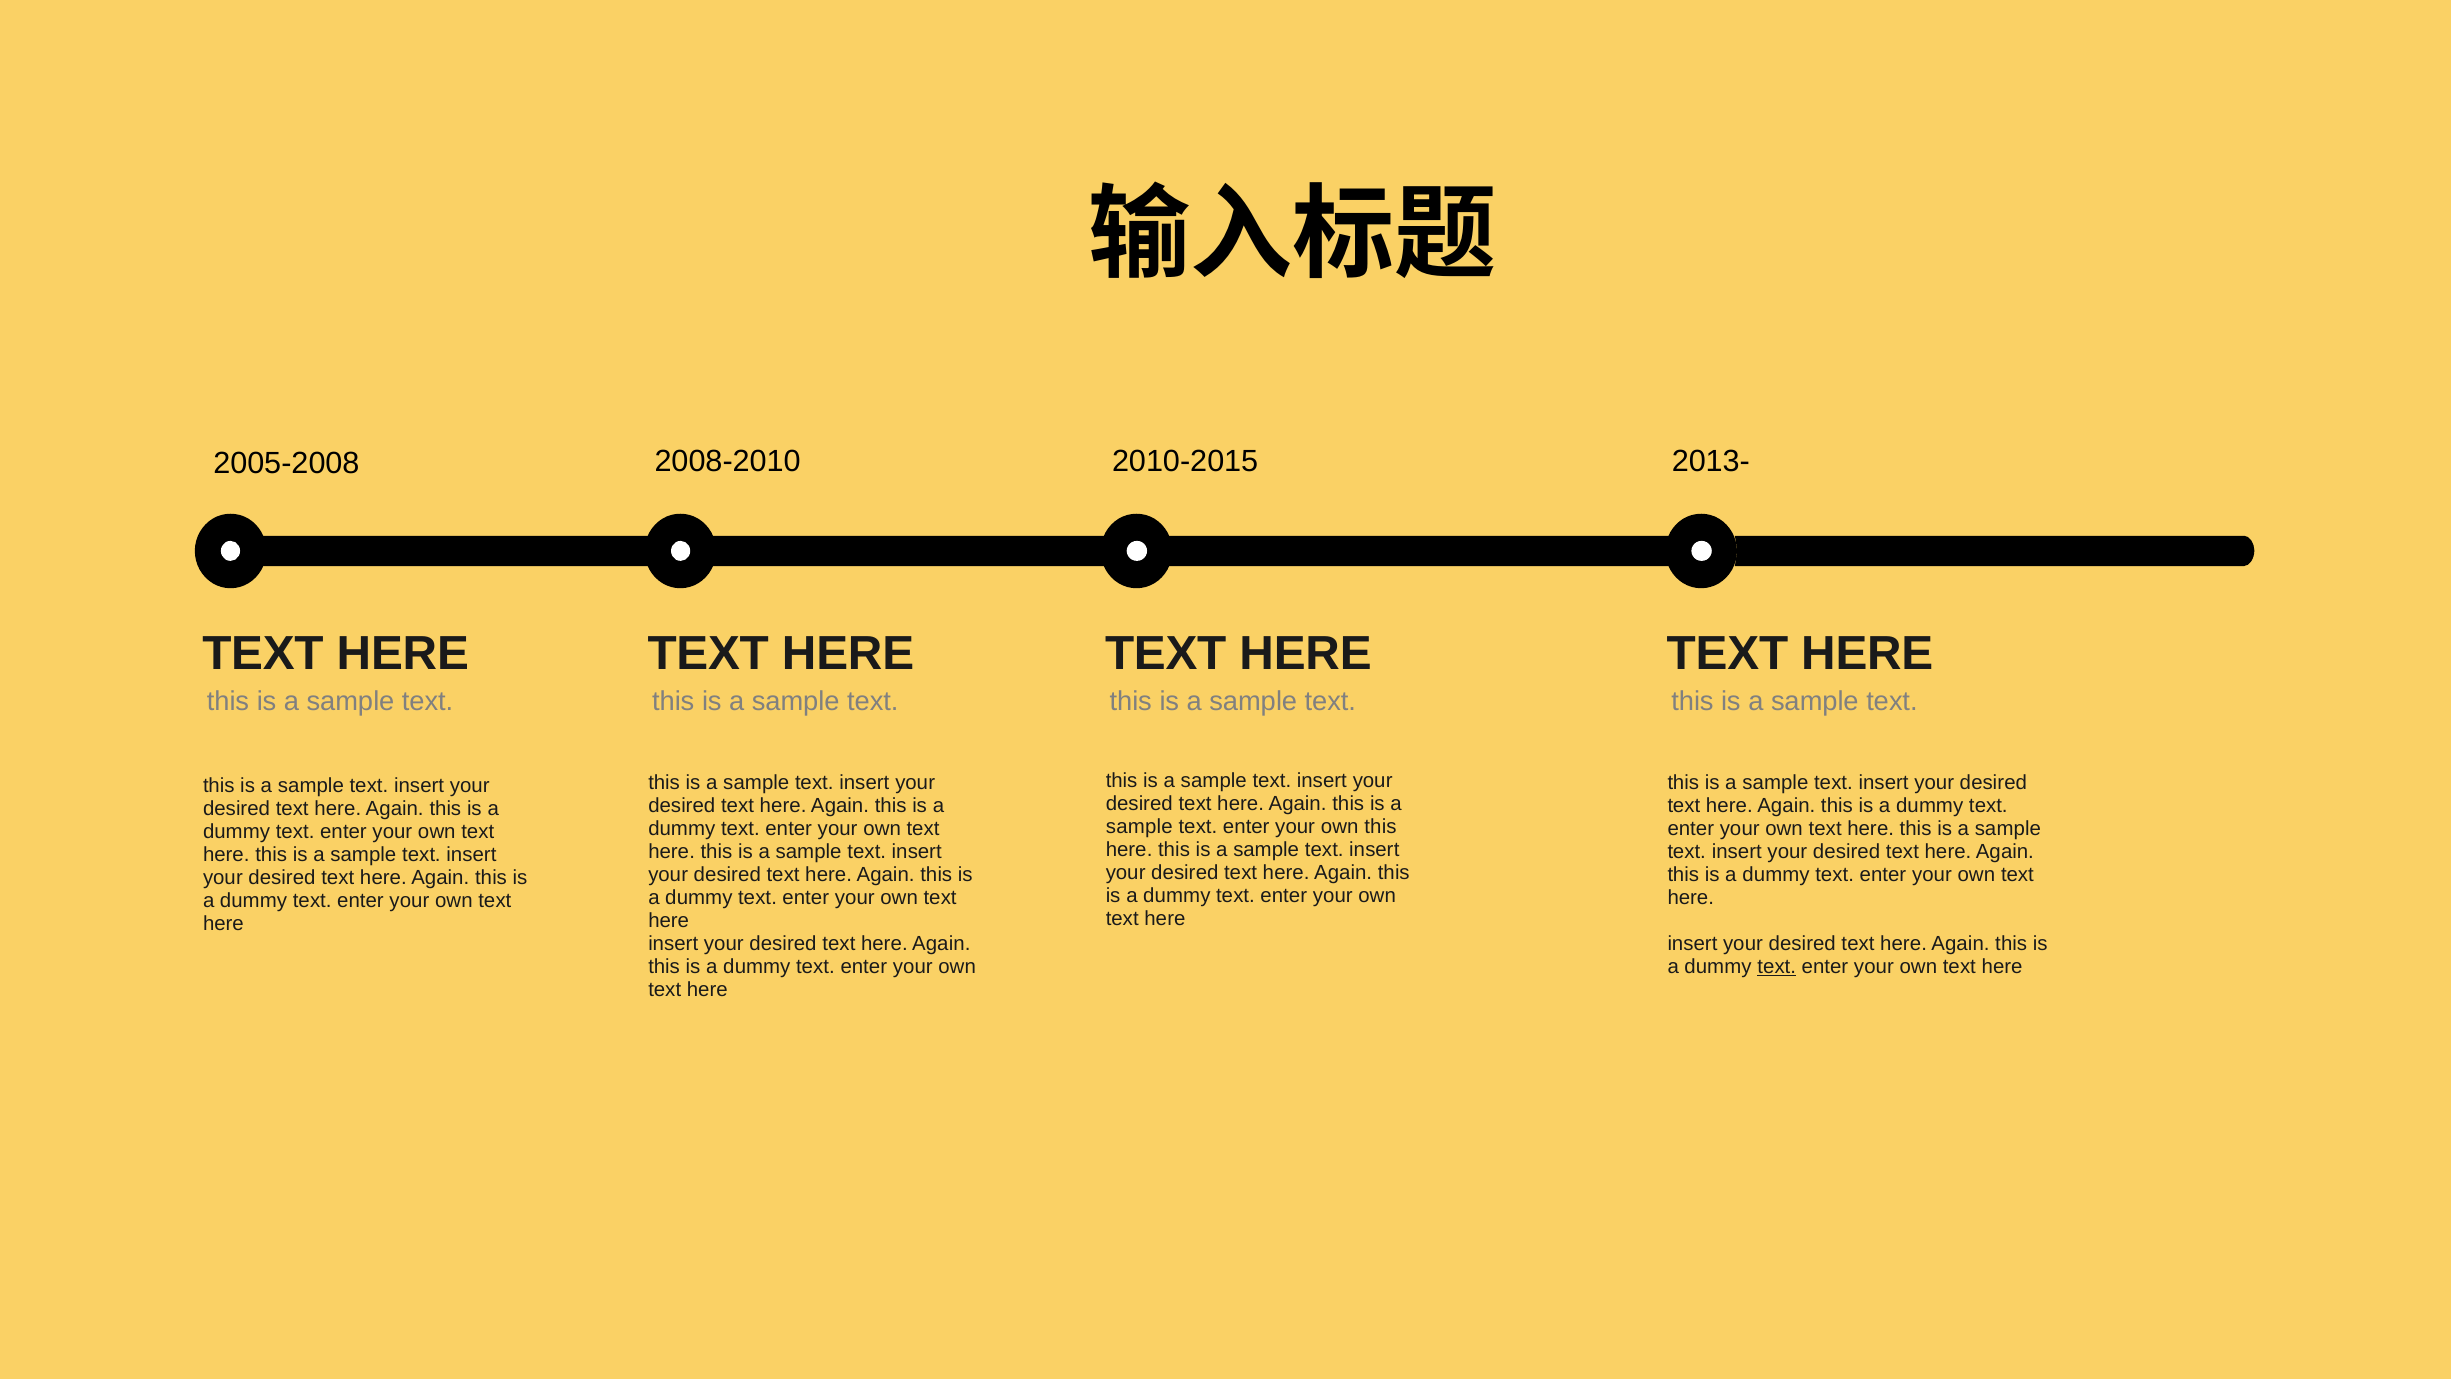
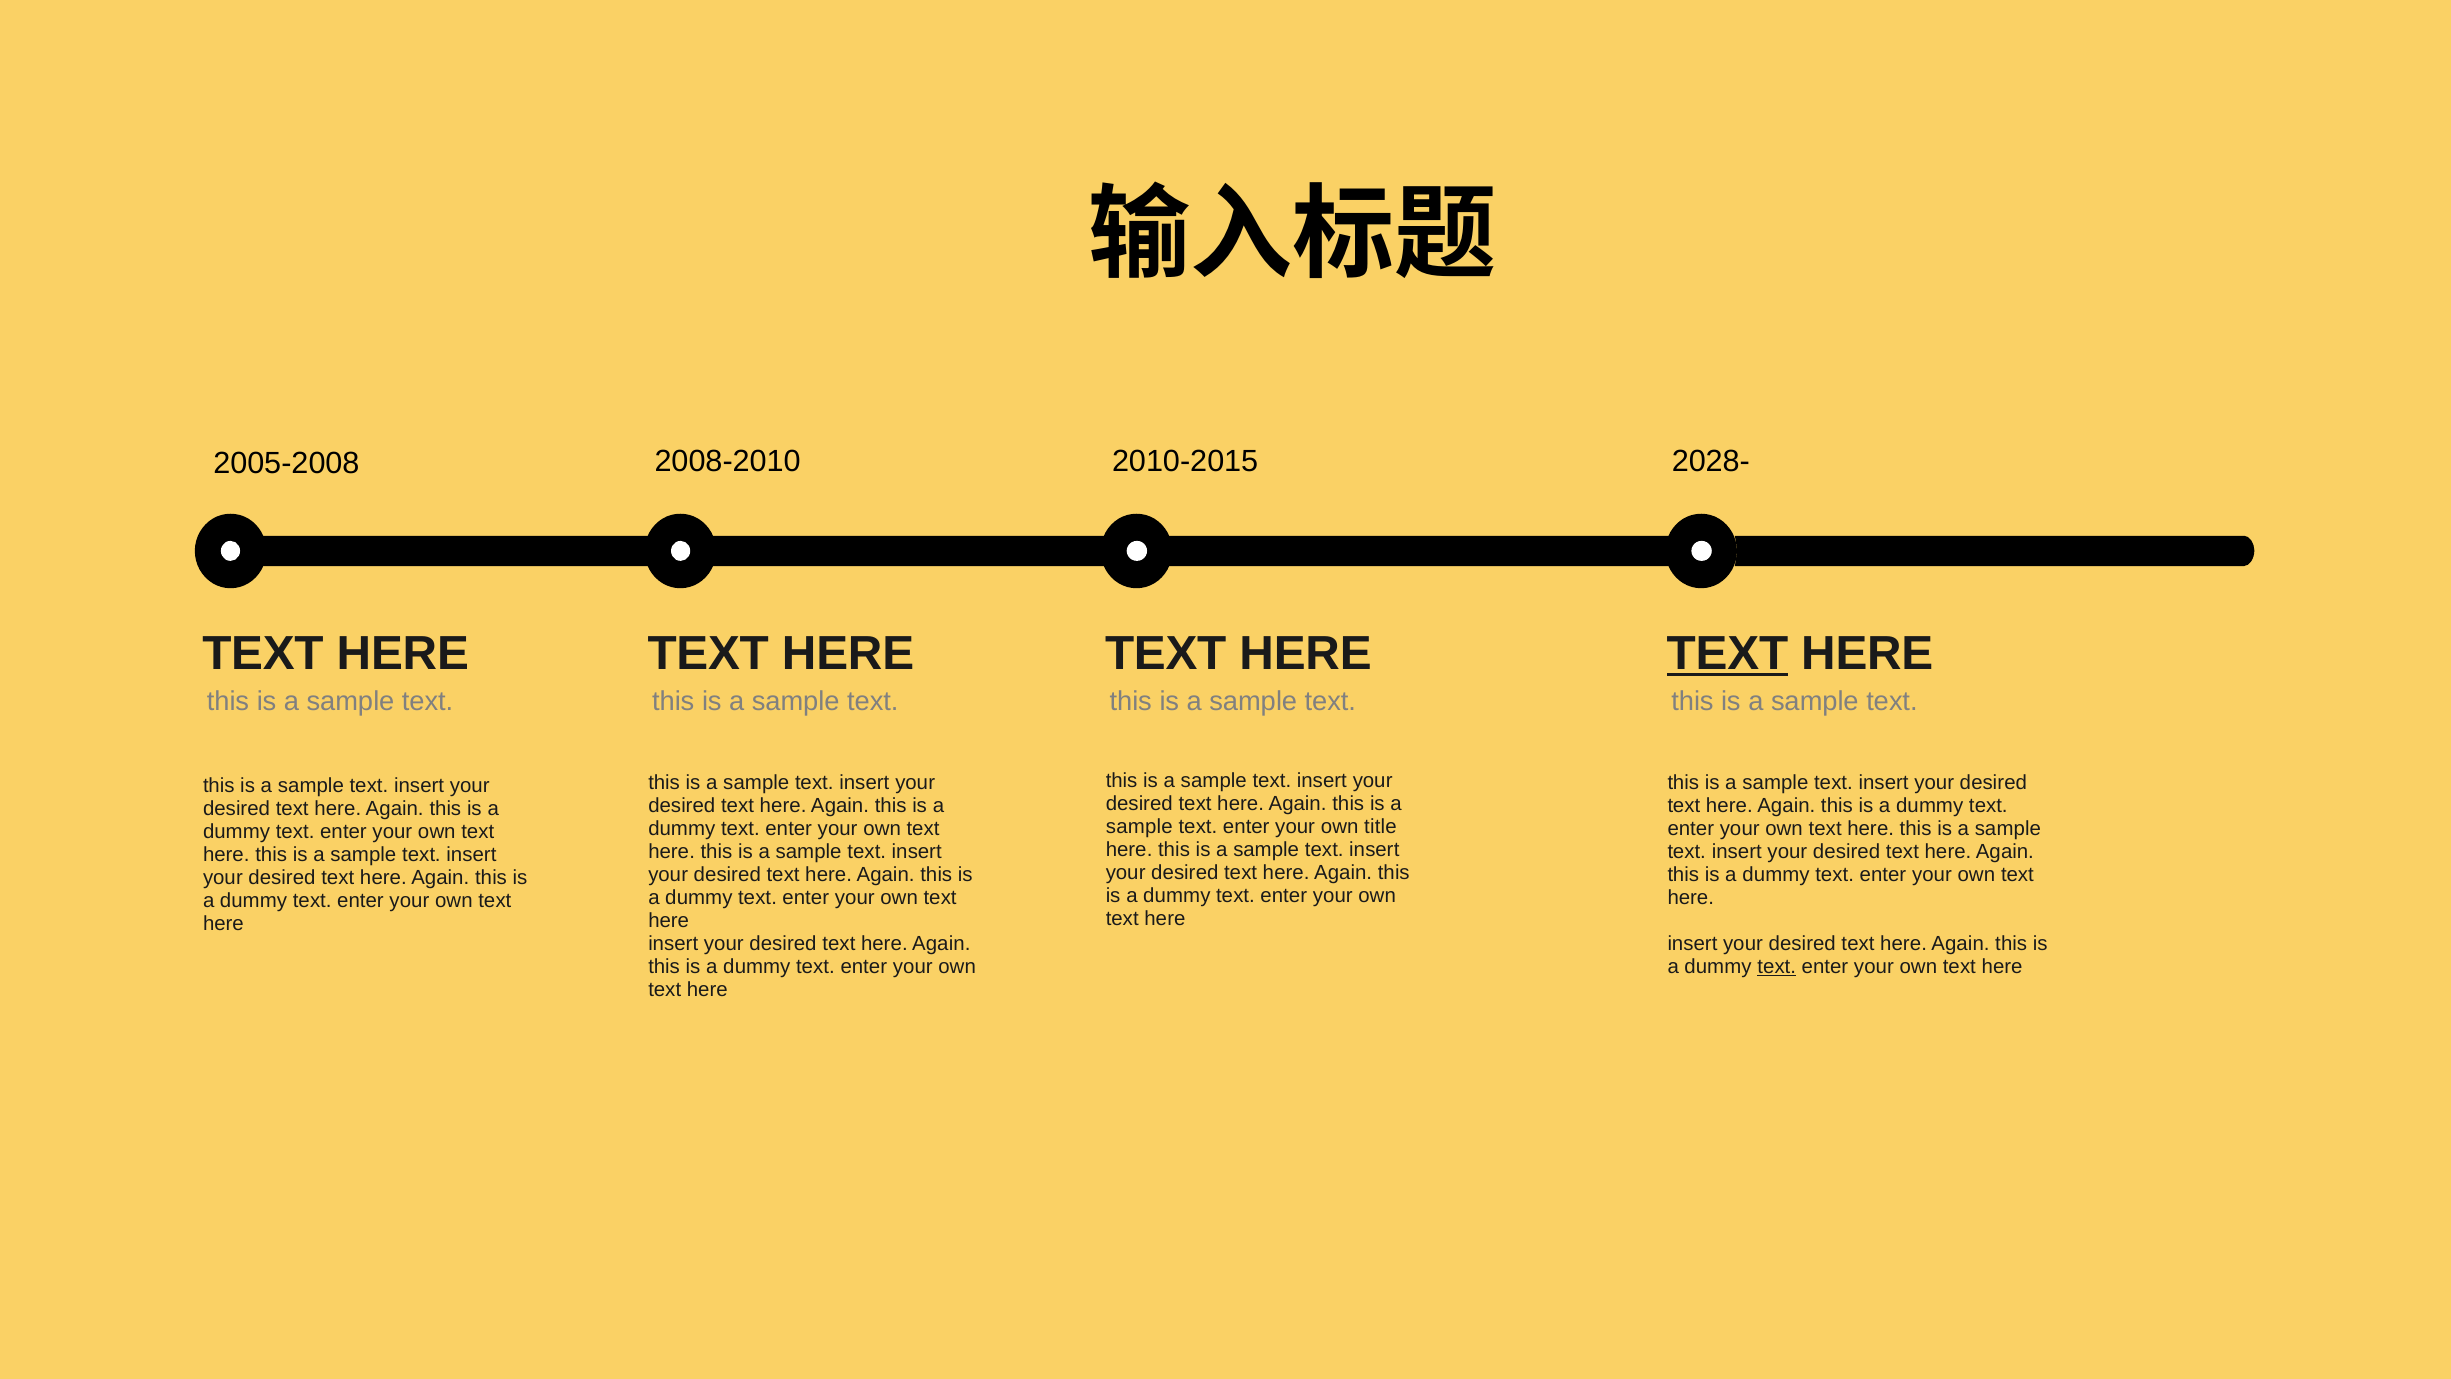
2013-: 2013- -> 2028- (1711, 461)
TEXT underline: none -> present (1727, 654)
own this: this -> title (1381, 826)
